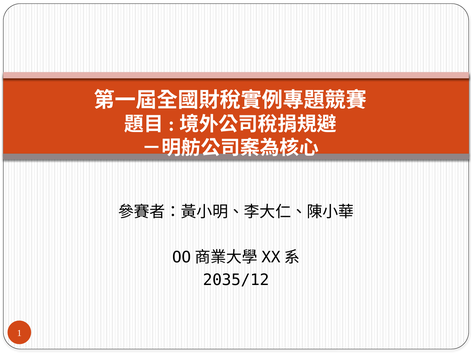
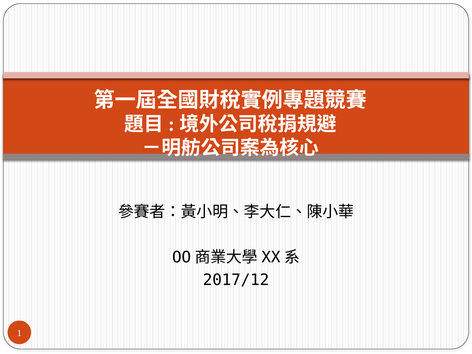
2035/12: 2035/12 -> 2017/12 (236, 280)
